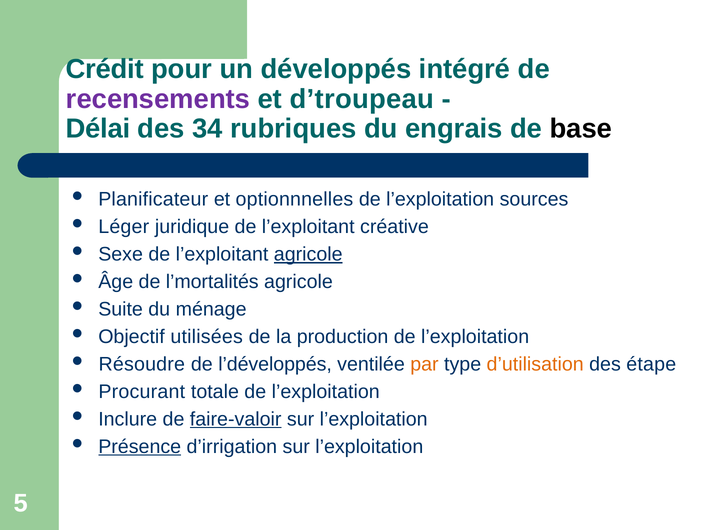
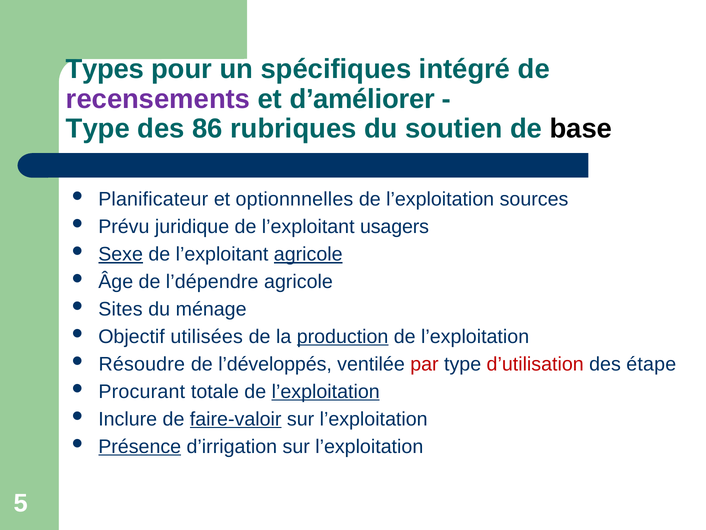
Crédit: Crédit -> Types (105, 69)
développés: développés -> spécifiques (336, 69)
d’troupeau: d’troupeau -> d’améliorer (362, 99)
Délai: Délai -> Type (98, 129)
34: 34 -> 86 (207, 129)
engrais: engrais -> soutien (454, 129)
Léger: Léger -> Prévu (124, 227)
créative: créative -> usagers (395, 227)
Sexe underline: none -> present (121, 254)
l’mortalités: l’mortalités -> l’dépendre (212, 281)
Suite: Suite -> Sites (120, 309)
production underline: none -> present (343, 336)
par colour: orange -> red (424, 364)
d’utilisation colour: orange -> red (535, 364)
l’exploitation underline: none -> present (326, 391)
